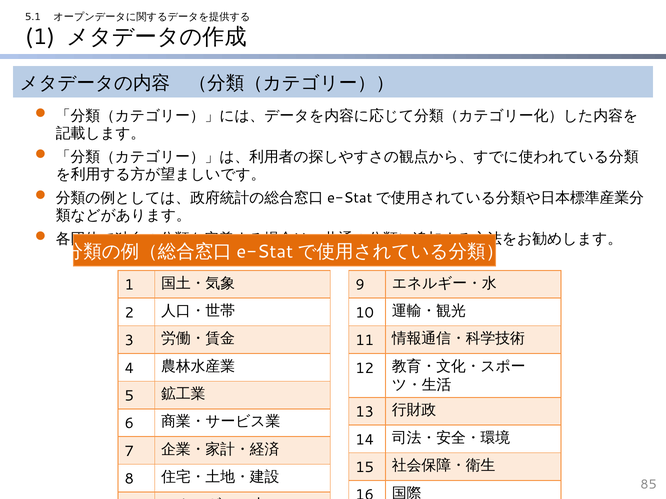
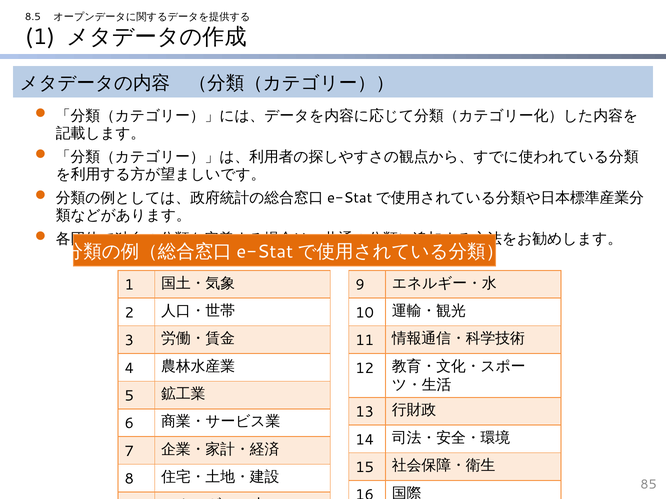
5.1: 5.1 -> 8.5 (33, 17)
